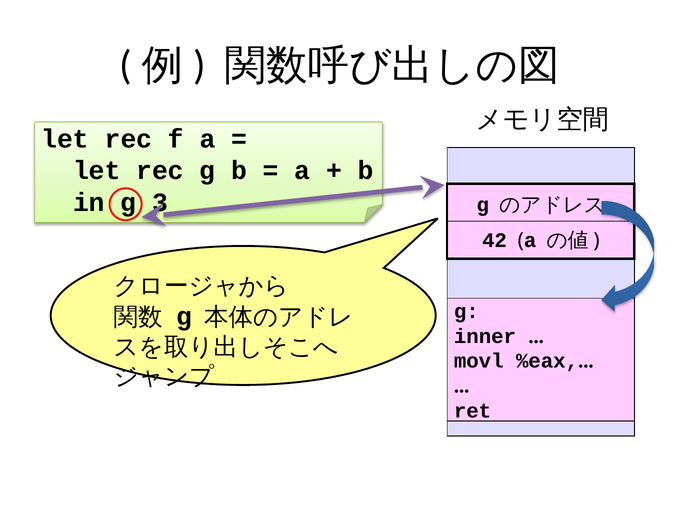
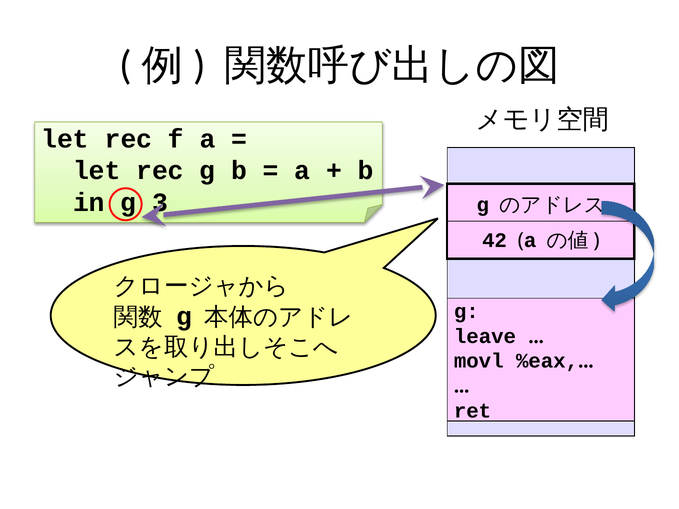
inner: inner -> leave (485, 336)
